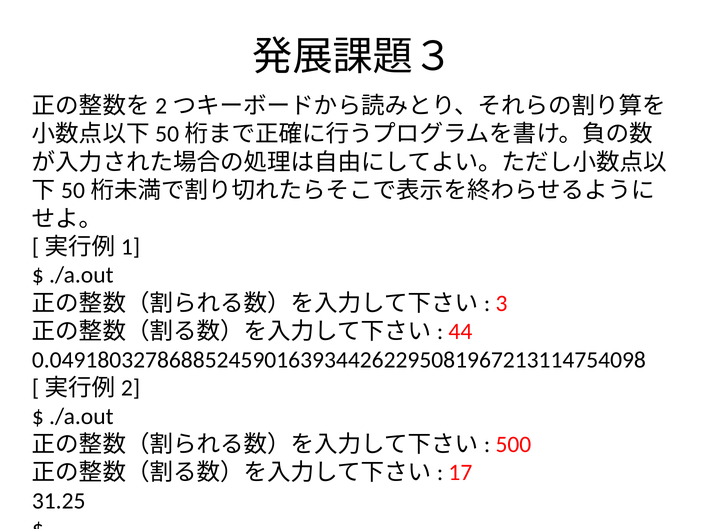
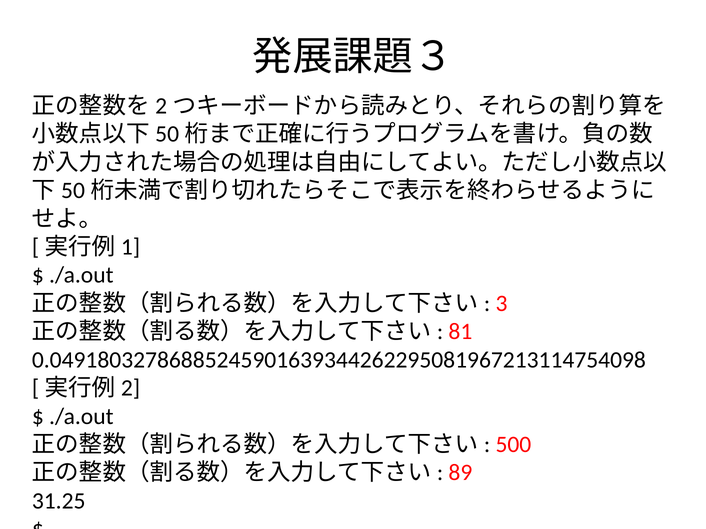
44: 44 -> 81 (460, 332)
17: 17 -> 89 (460, 473)
